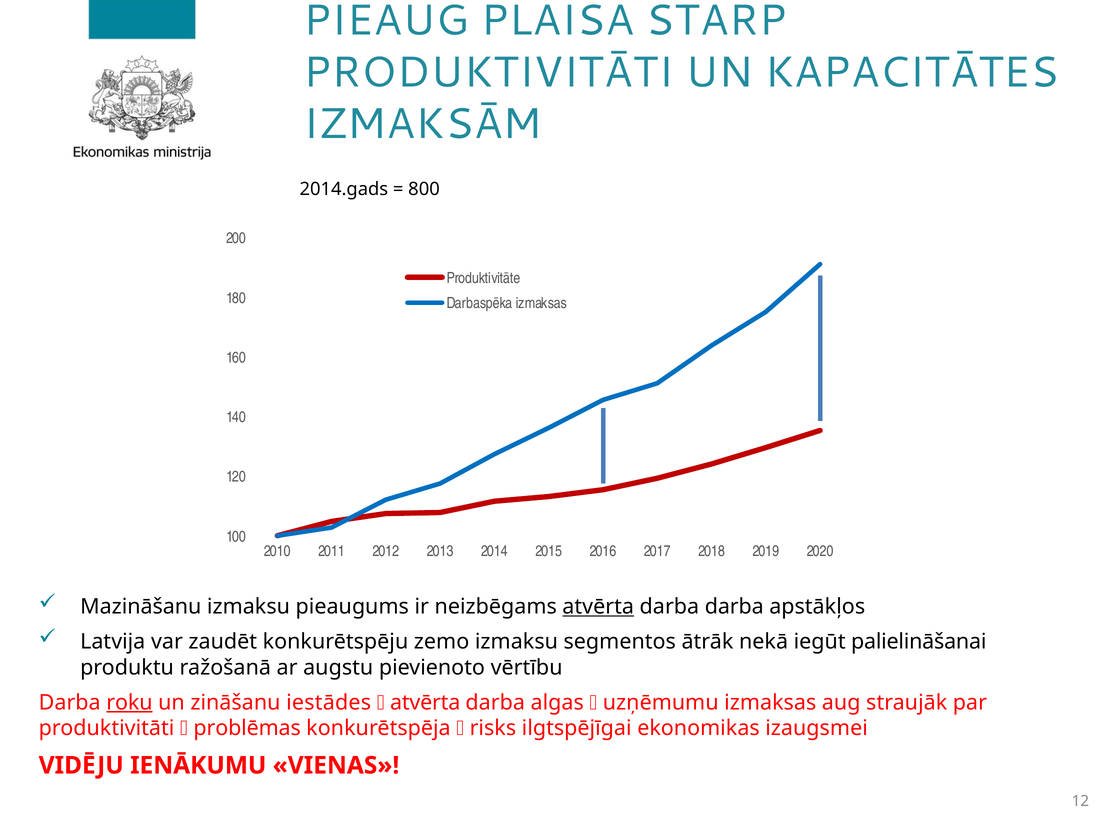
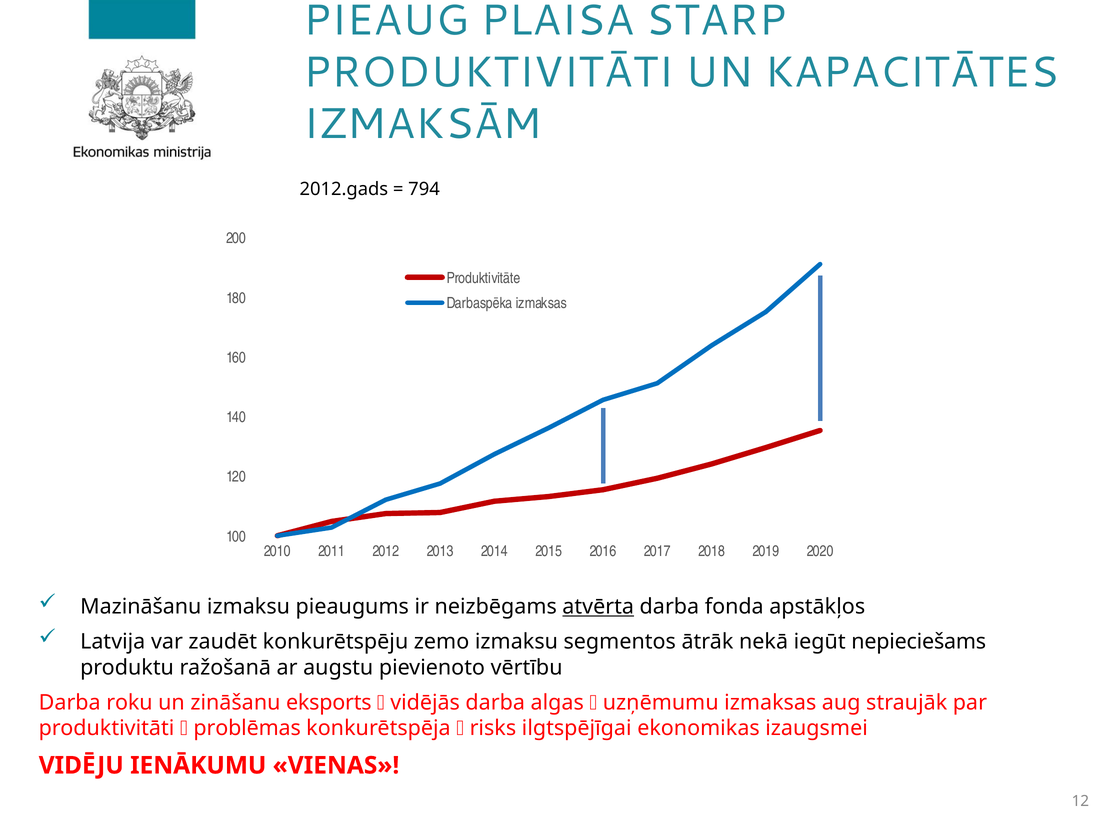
2014.gads: 2014.gads -> 2012.gads (344, 189)
800: 800 -> 794 (424, 189)
darba darba: darba -> fonda (734, 607)
palielināšanai: palielināšanai -> nepieciešams (919, 642)
roku underline: present -> none (129, 702)
iestādes: iestādes -> eksports (329, 702)
atvērta: atvērta -> vidējās (425, 702)
